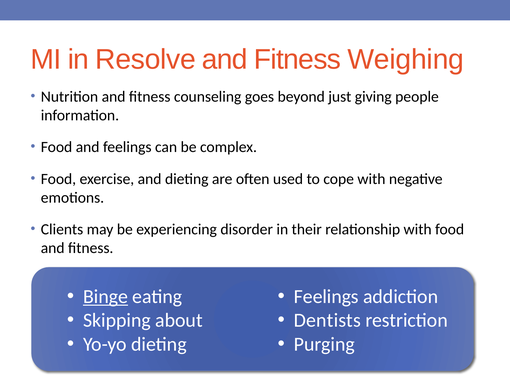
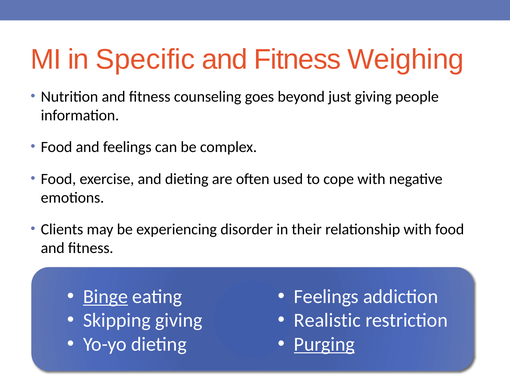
Resolve: Resolve -> Specific (145, 59)
Skipping about: about -> giving (179, 320)
Dentists: Dentists -> Realistic (327, 320)
Purging underline: none -> present (324, 344)
